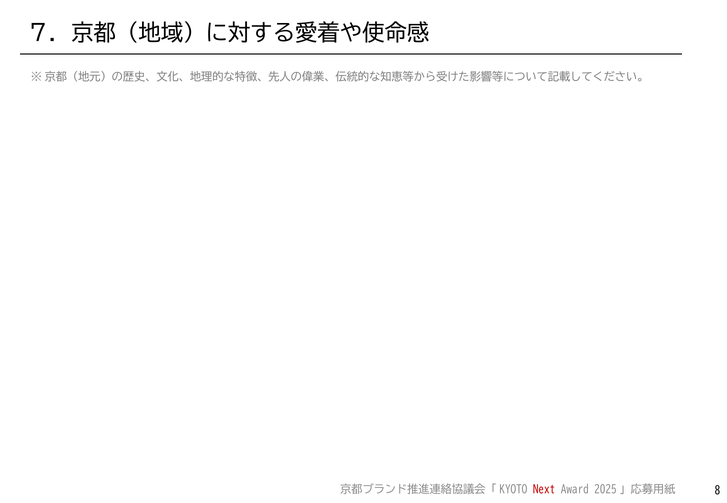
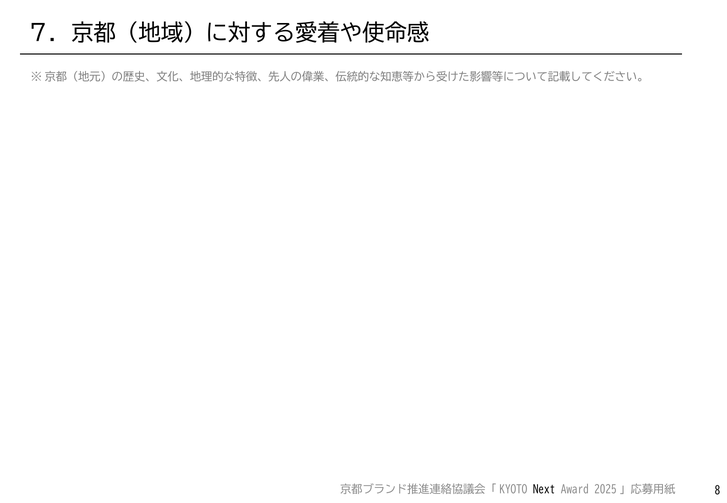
Next colour: red -> black (544, 490)
